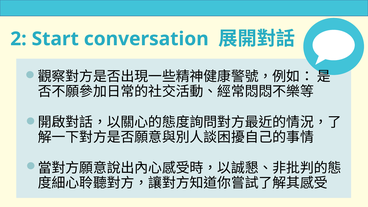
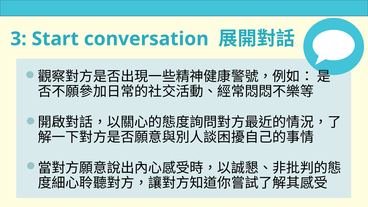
2: 2 -> 3 (18, 39)
